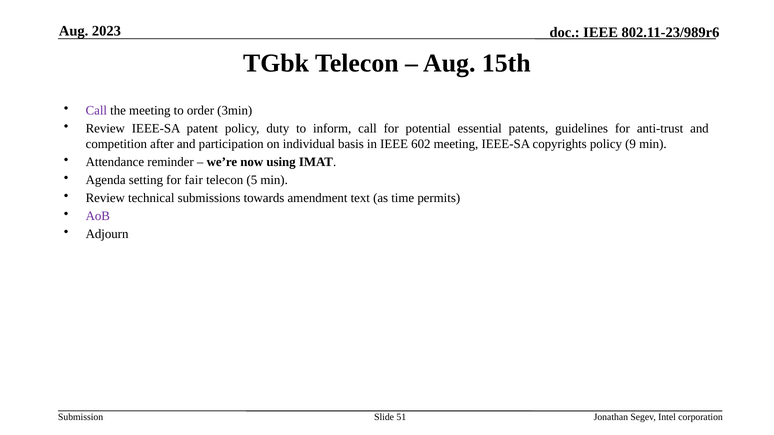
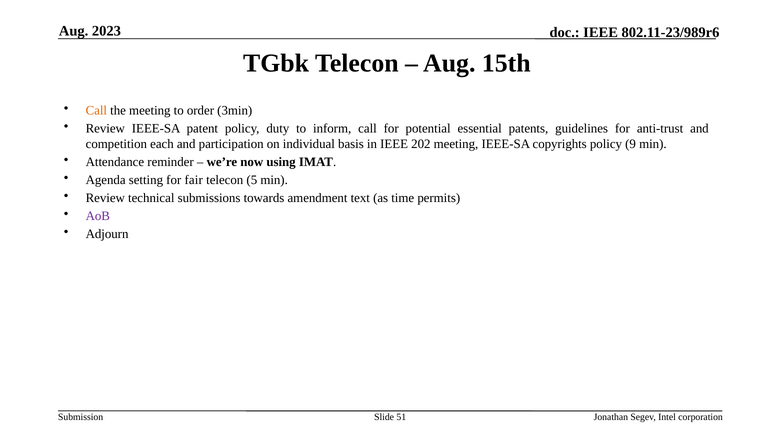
Call colour: purple -> orange (96, 111)
after: after -> each (162, 144)
602: 602 -> 202 (421, 144)
